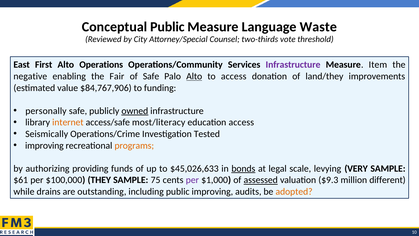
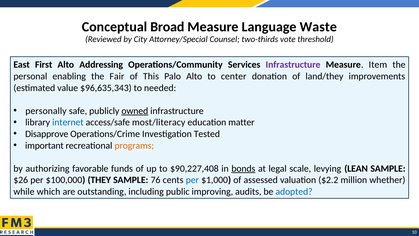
Conceptual Public: Public -> Broad (167, 27)
Operations: Operations -> Addressing (101, 65)
negative: negative -> personal (30, 76)
of Safe: Safe -> This (151, 76)
Alto underline: present -> none (194, 76)
to access: access -> center (234, 76)
$84,767,906: $84,767,906 -> $96,635,343 (106, 88)
funding: funding -> needed (160, 88)
internet colour: orange -> blue (68, 122)
education access: access -> matter (241, 122)
Seismically: Seismically -> Disapprove (47, 134)
improving: improving -> important (44, 145)
providing: providing -> favorable (90, 168)
$45,026,633: $45,026,633 -> $90,227,408 (194, 168)
VERY: VERY -> LEAN (356, 168)
$61: $61 -> $26 (21, 180)
75: 75 -> 76 (156, 180)
per colour: purple -> blue (192, 180)
assessed underline: present -> none (261, 180)
$9.3: $9.3 -> $2.2 (328, 180)
different: different -> whether (387, 180)
drains: drains -> which (49, 191)
adopted colour: orange -> blue (294, 191)
